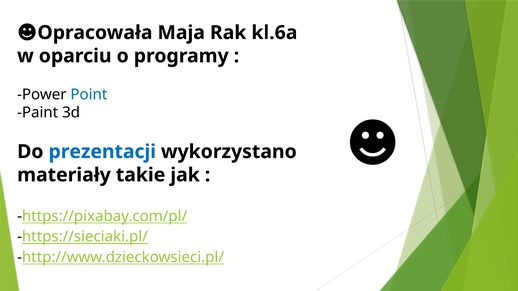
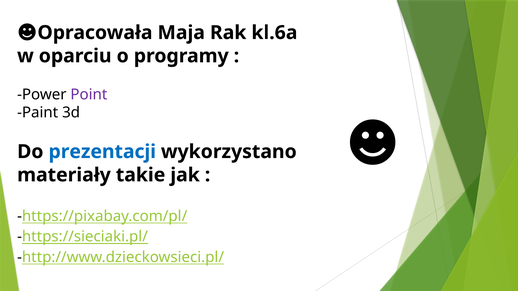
Point colour: blue -> purple (89, 95)
